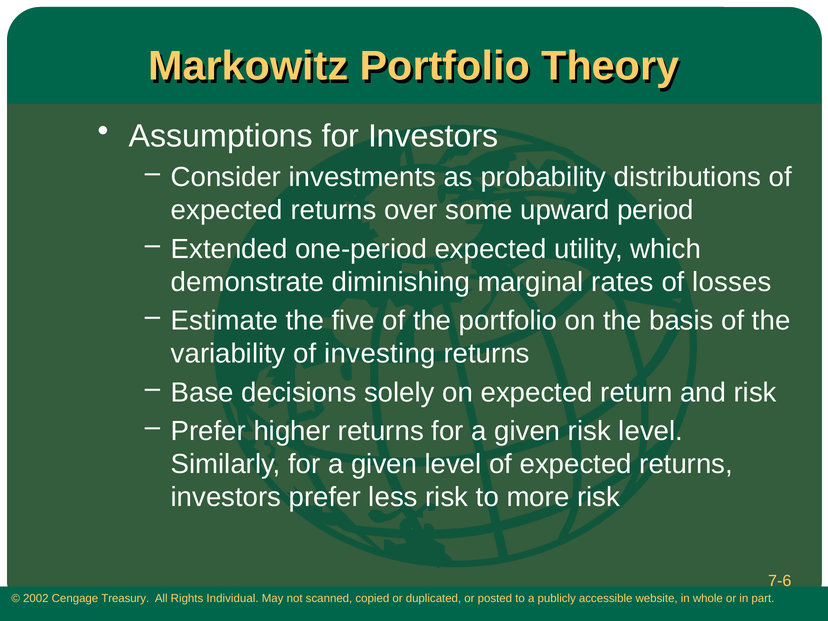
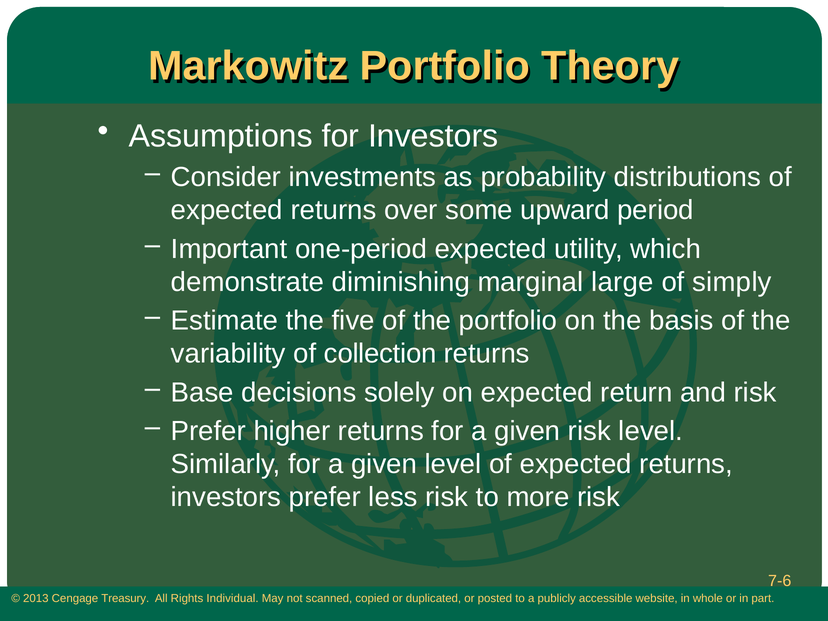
Extended: Extended -> Important (229, 249)
rates: rates -> large (622, 282)
losses: losses -> simply (732, 282)
investing: investing -> collection (380, 354)
2002: 2002 -> 2013 (36, 598)
